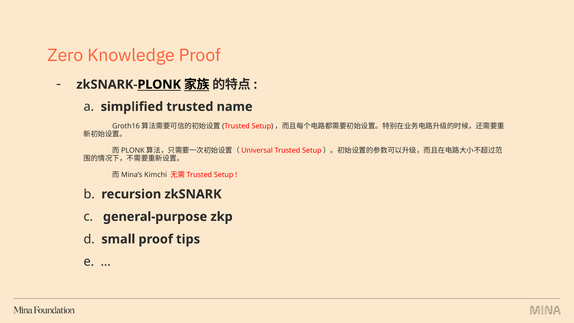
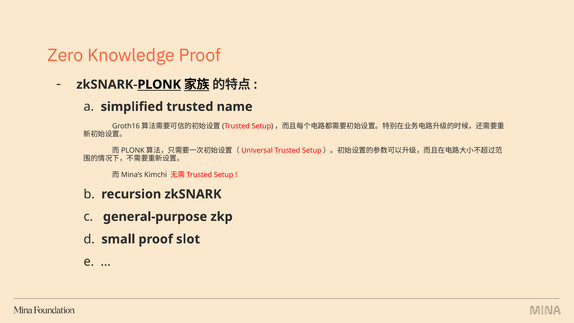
tips: tips -> slot (188, 239)
